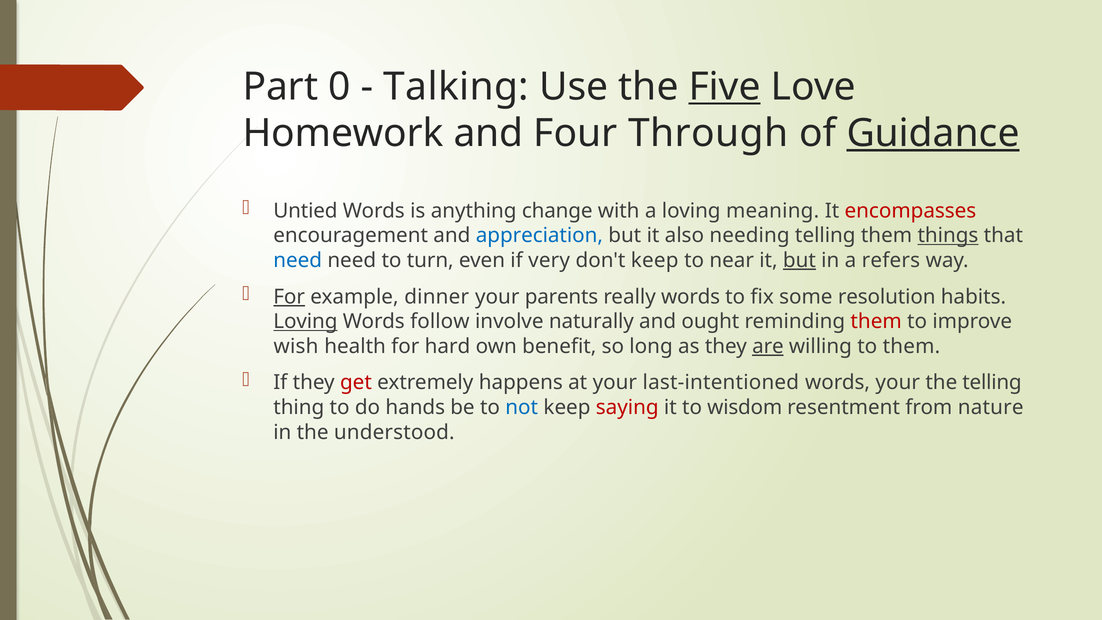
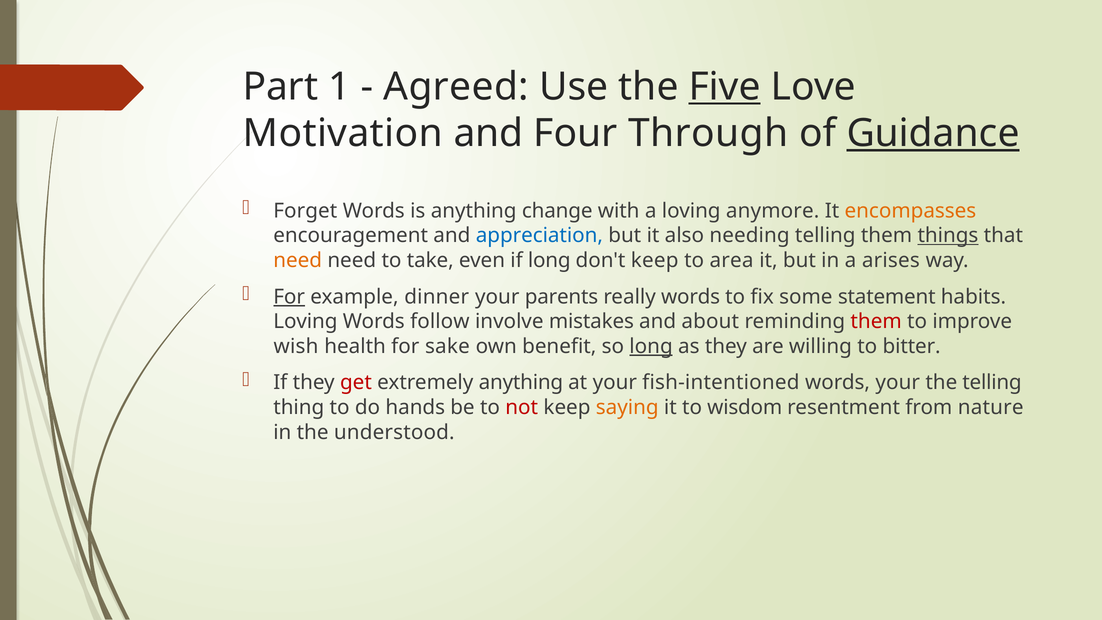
0: 0 -> 1 (339, 87)
Talking: Talking -> Agreed (456, 87)
Homework: Homework -> Motivation (343, 134)
Untied: Untied -> Forget (305, 211)
meaning: meaning -> anymore (773, 211)
encompasses colour: red -> orange (910, 211)
need colour: blue -> orange (298, 260)
turn: turn -> take (430, 260)
if very: very -> long (549, 260)
near: near -> area (732, 260)
but underline: present -> none (799, 260)
refers: refers -> arises (891, 260)
resolution: resolution -> statement (887, 297)
Loving underline: present -> none (305, 322)
naturally: naturally -> mistakes (591, 322)
ought: ought -> about (710, 322)
hard: hard -> sake (447, 346)
long underline: none -> present (651, 346)
are underline: present -> none (768, 346)
to them: them -> bitter (912, 346)
extremely happens: happens -> anything (521, 383)
last-intentioned: last-intentioned -> fish-intentioned (721, 383)
not colour: blue -> red (522, 407)
saying colour: red -> orange (627, 407)
